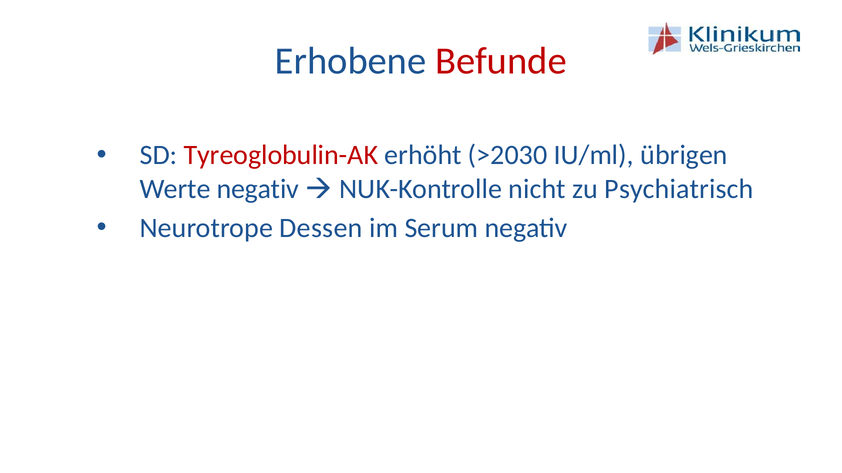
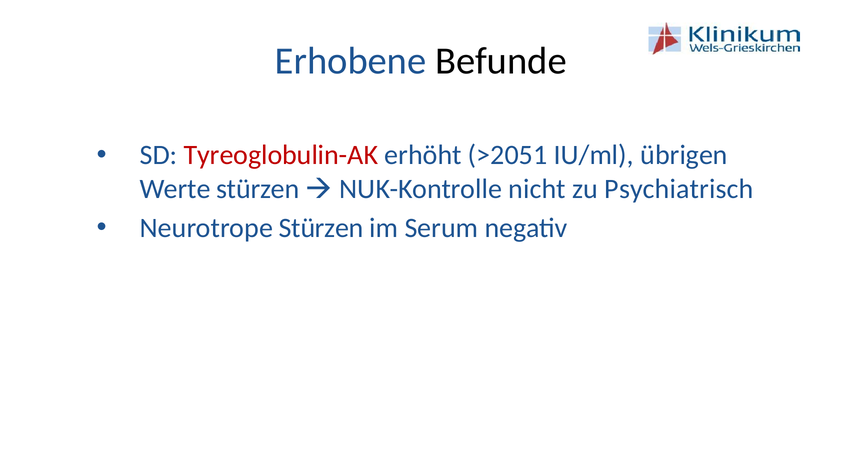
Befunde colour: red -> black (501, 61)
>2030: >2030 -> >2051 (508, 155)
Werte negativ: negativ -> stürzen (258, 189)
Neurotrope Dessen: Dessen -> Stürzen (321, 228)
